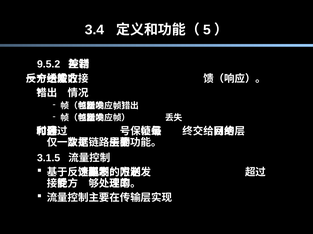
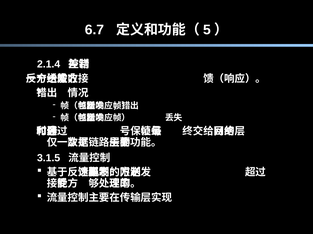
3.4: 3.4 -> 6.7 (95, 30)
9.5.2: 9.5.2 -> 2.1.4 (49, 64)
